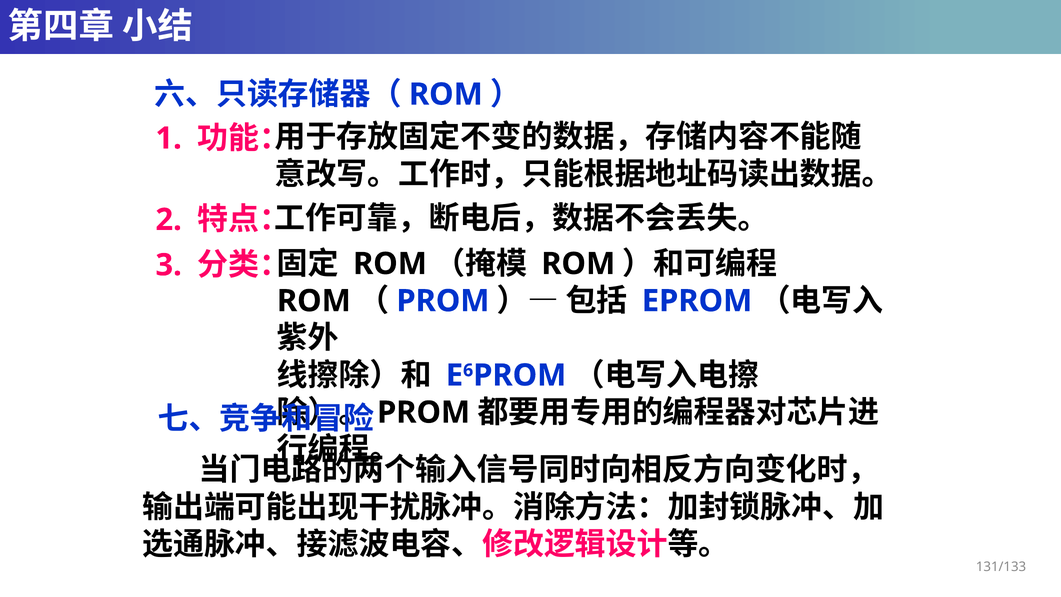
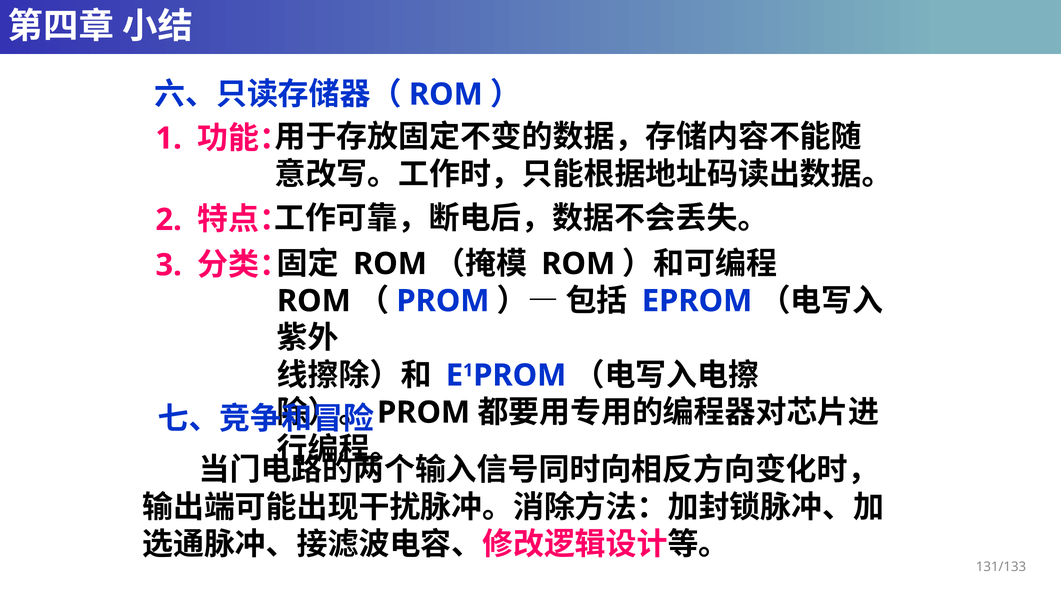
6: 6 -> 1 (468, 370)
